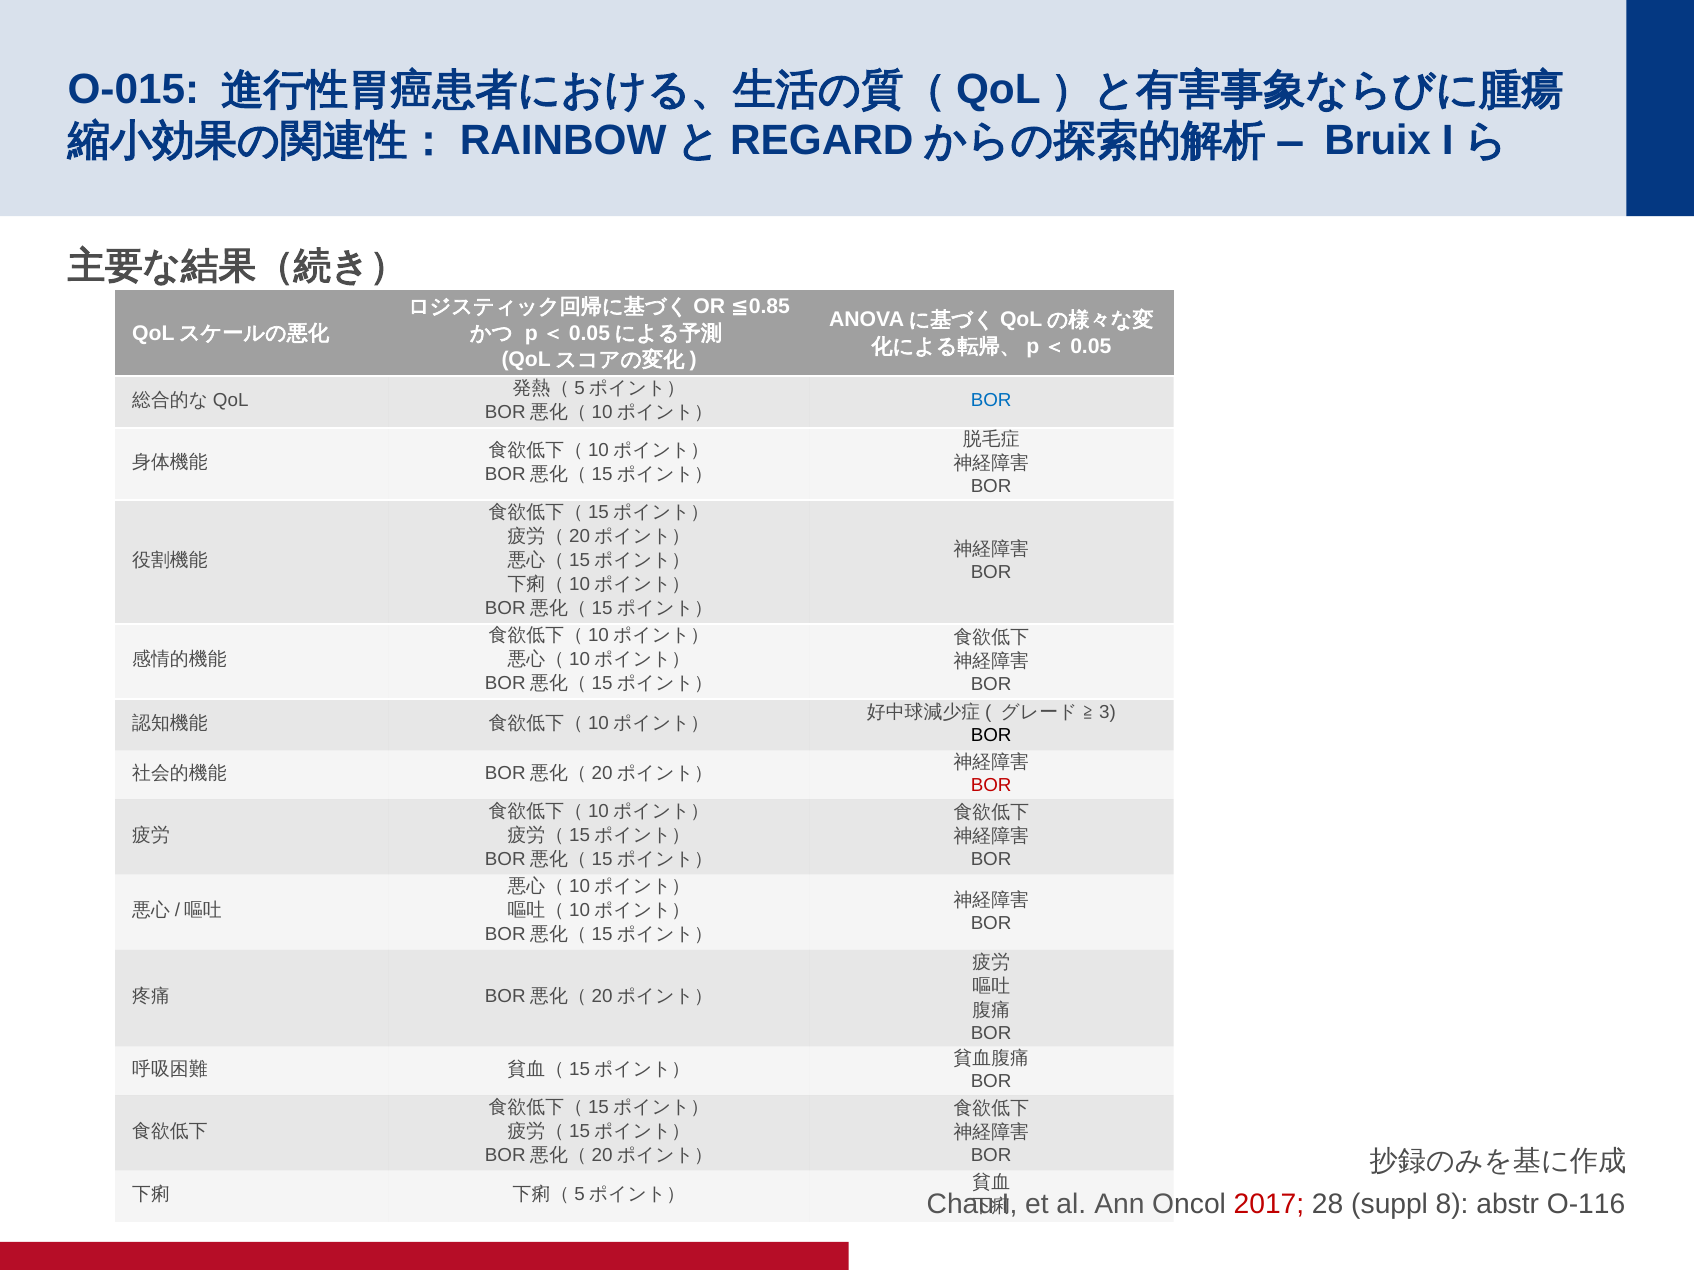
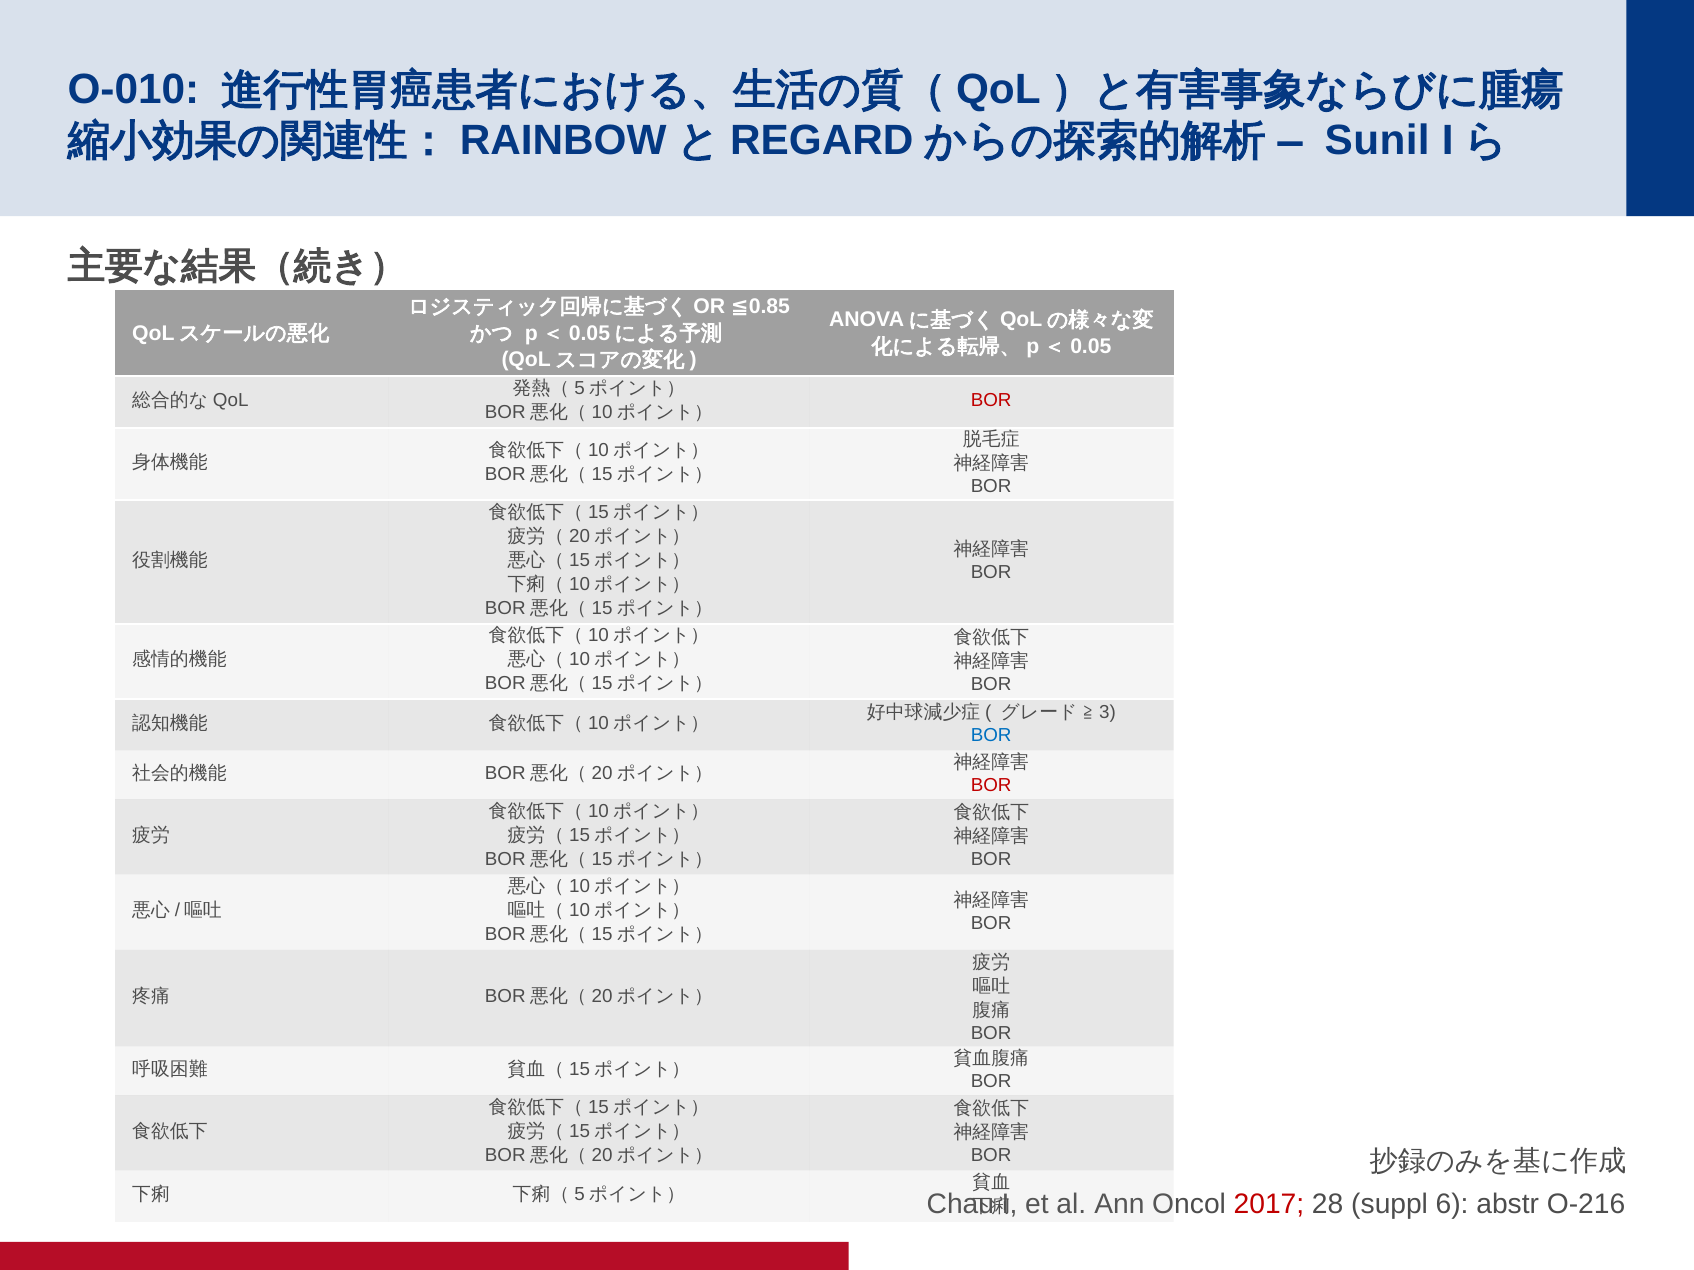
O-015: O-015 -> O-010 (133, 90)
Bruix: Bruix -> Sunil (1377, 141)
BOR colour: blue -> red (991, 401)
BOR colour: black -> blue (991, 736)
8: 8 -> 6 (1452, 1205)
O-116: O-116 -> O-216 (1586, 1205)
